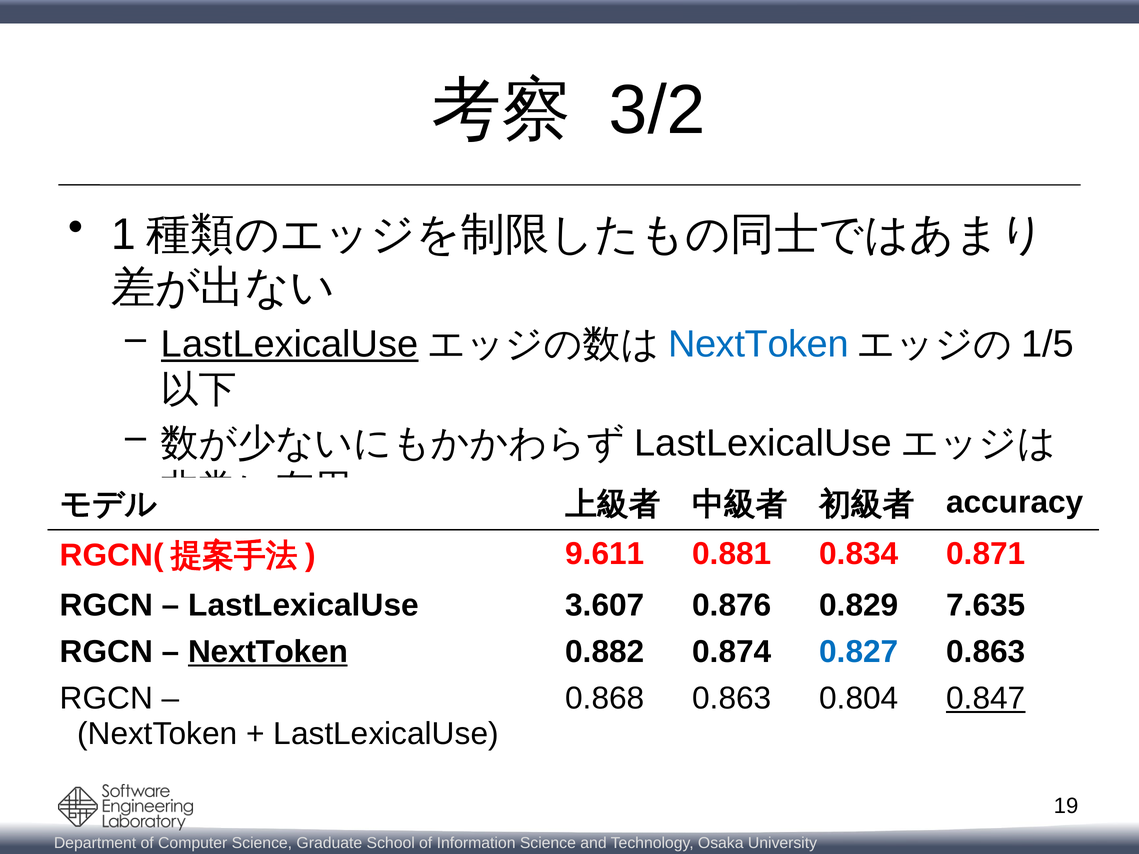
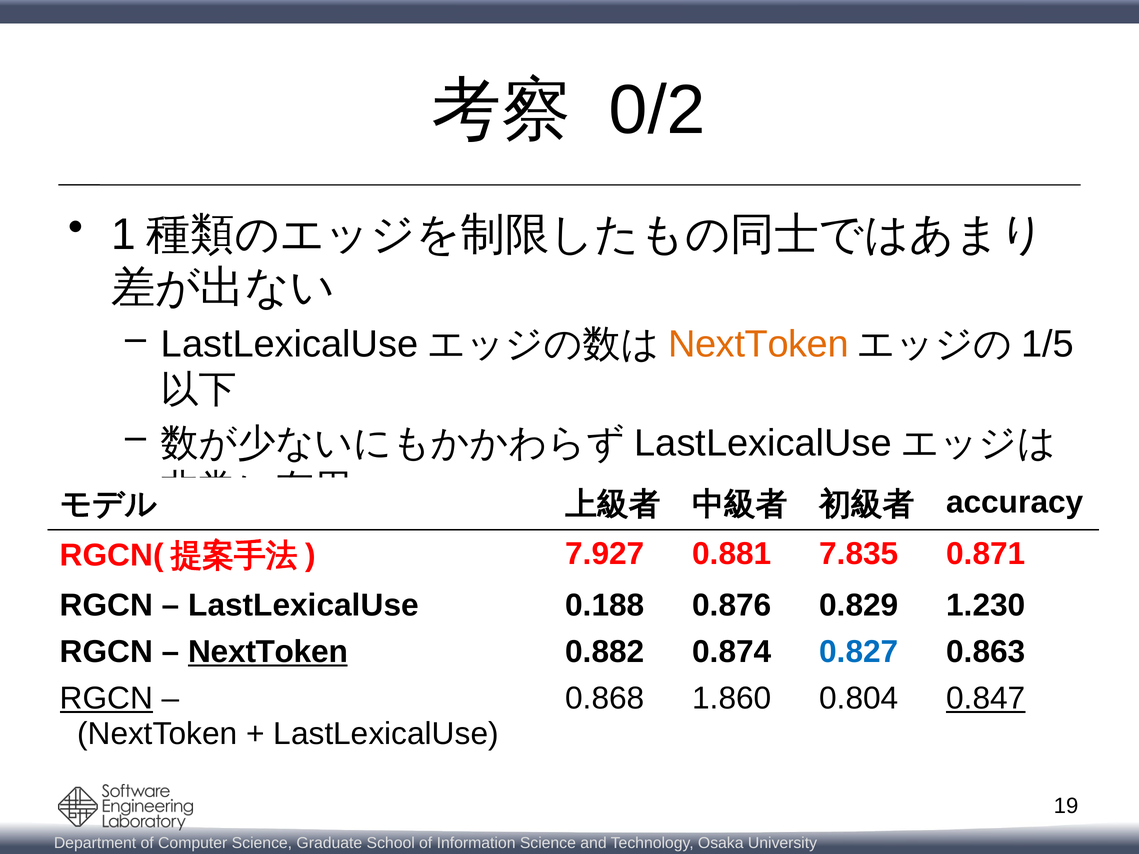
3/2: 3/2 -> 0/2 (657, 110)
LastLexicalUse underline: present -> none (290, 344)
NextToken colour: blue -> orange (758, 344)
9.611: 9.611 -> 7.927 (605, 554)
0.834: 0.834 -> 7.835 (859, 554)
3.607: 3.607 -> 0.188 (605, 605)
7.635: 7.635 -> 1.230 (986, 605)
RGCN underline: none -> present (106, 699)
0.868 0.863: 0.863 -> 1.860 (732, 699)
